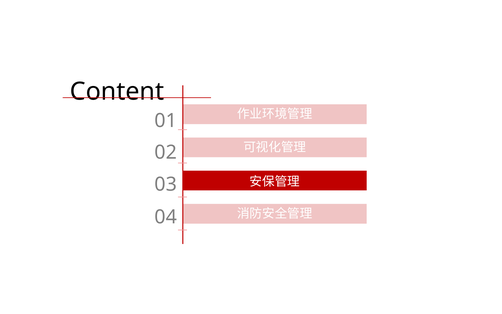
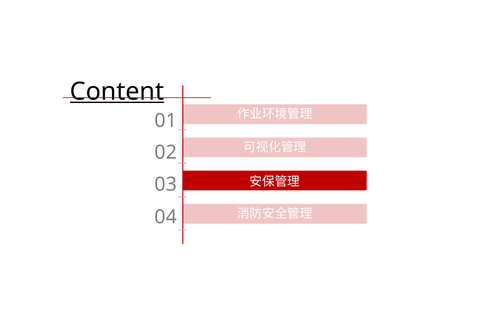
Content underline: none -> present (117, 92)
